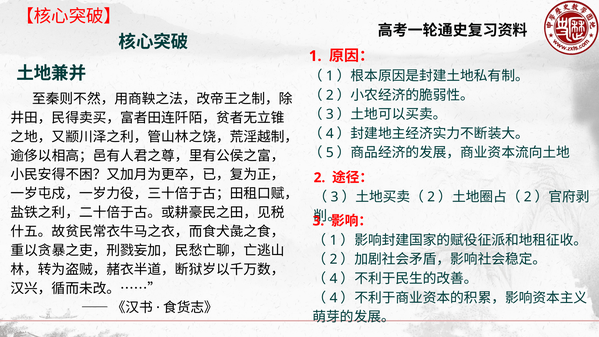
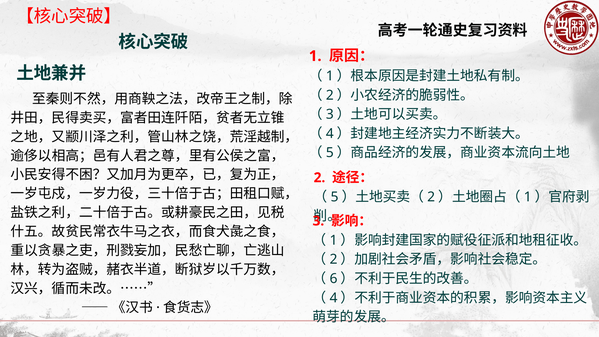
3: 3 -> 5 (335, 197)
2: 2 -> 1 (528, 197)
4: 4 -> 6 (334, 279)
